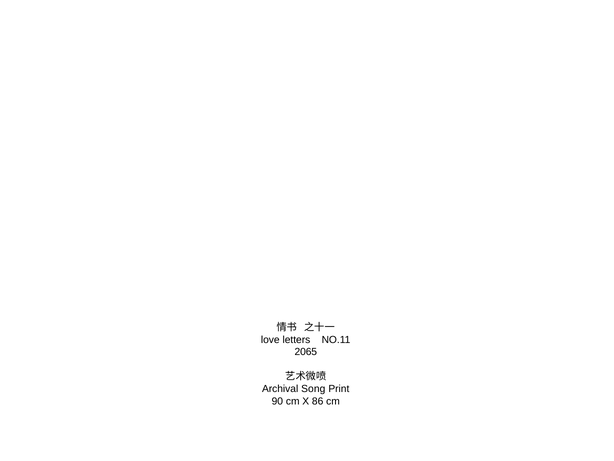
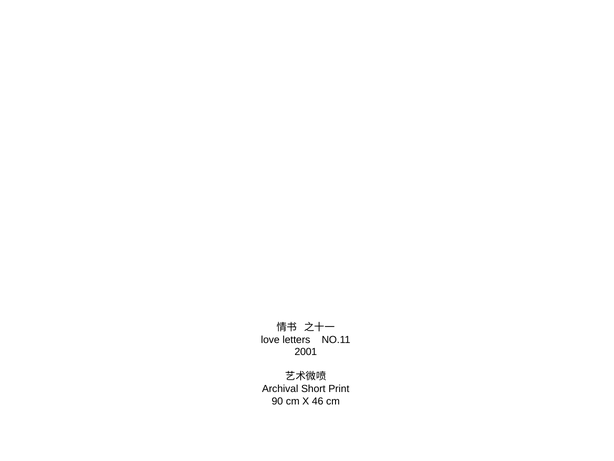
2065: 2065 -> 2001 (306, 352)
Song: Song -> Short (313, 388)
86: 86 -> 46 (318, 401)
